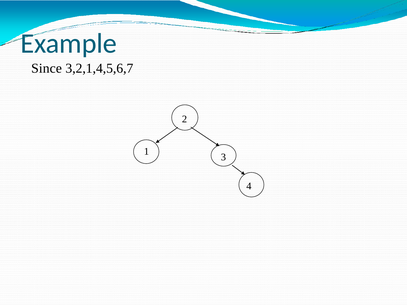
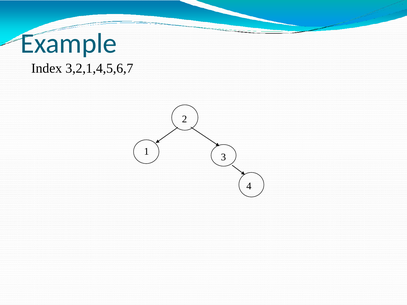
Since: Since -> Index (47, 68)
